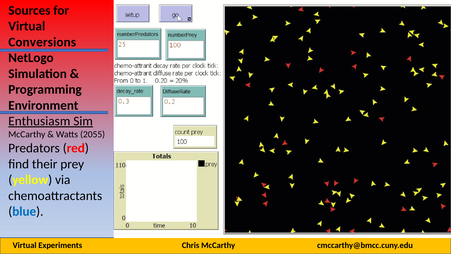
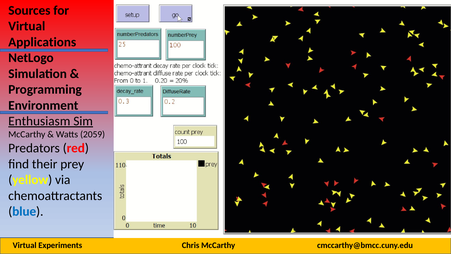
Conversions: Conversions -> Applications (42, 42)
2055: 2055 -> 2059 (93, 134)
